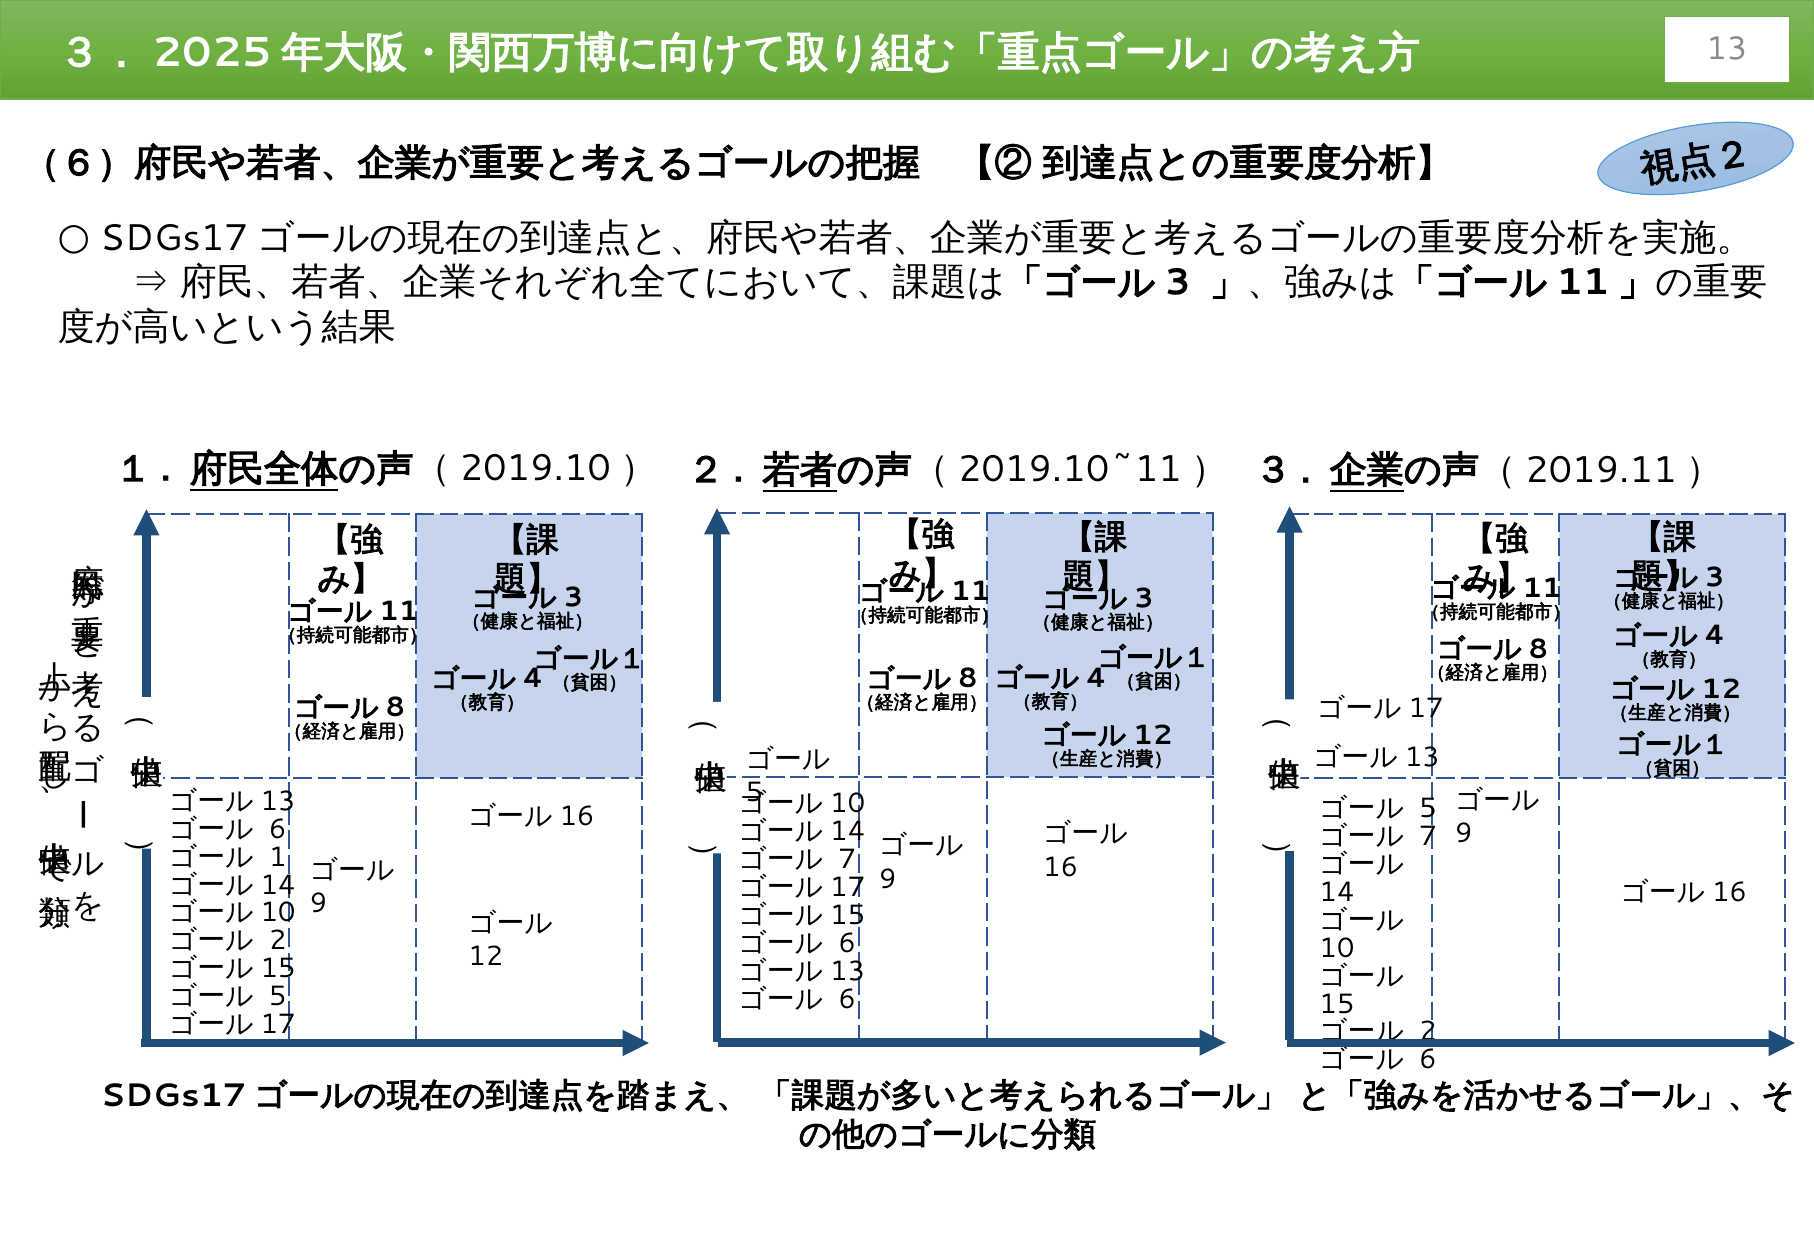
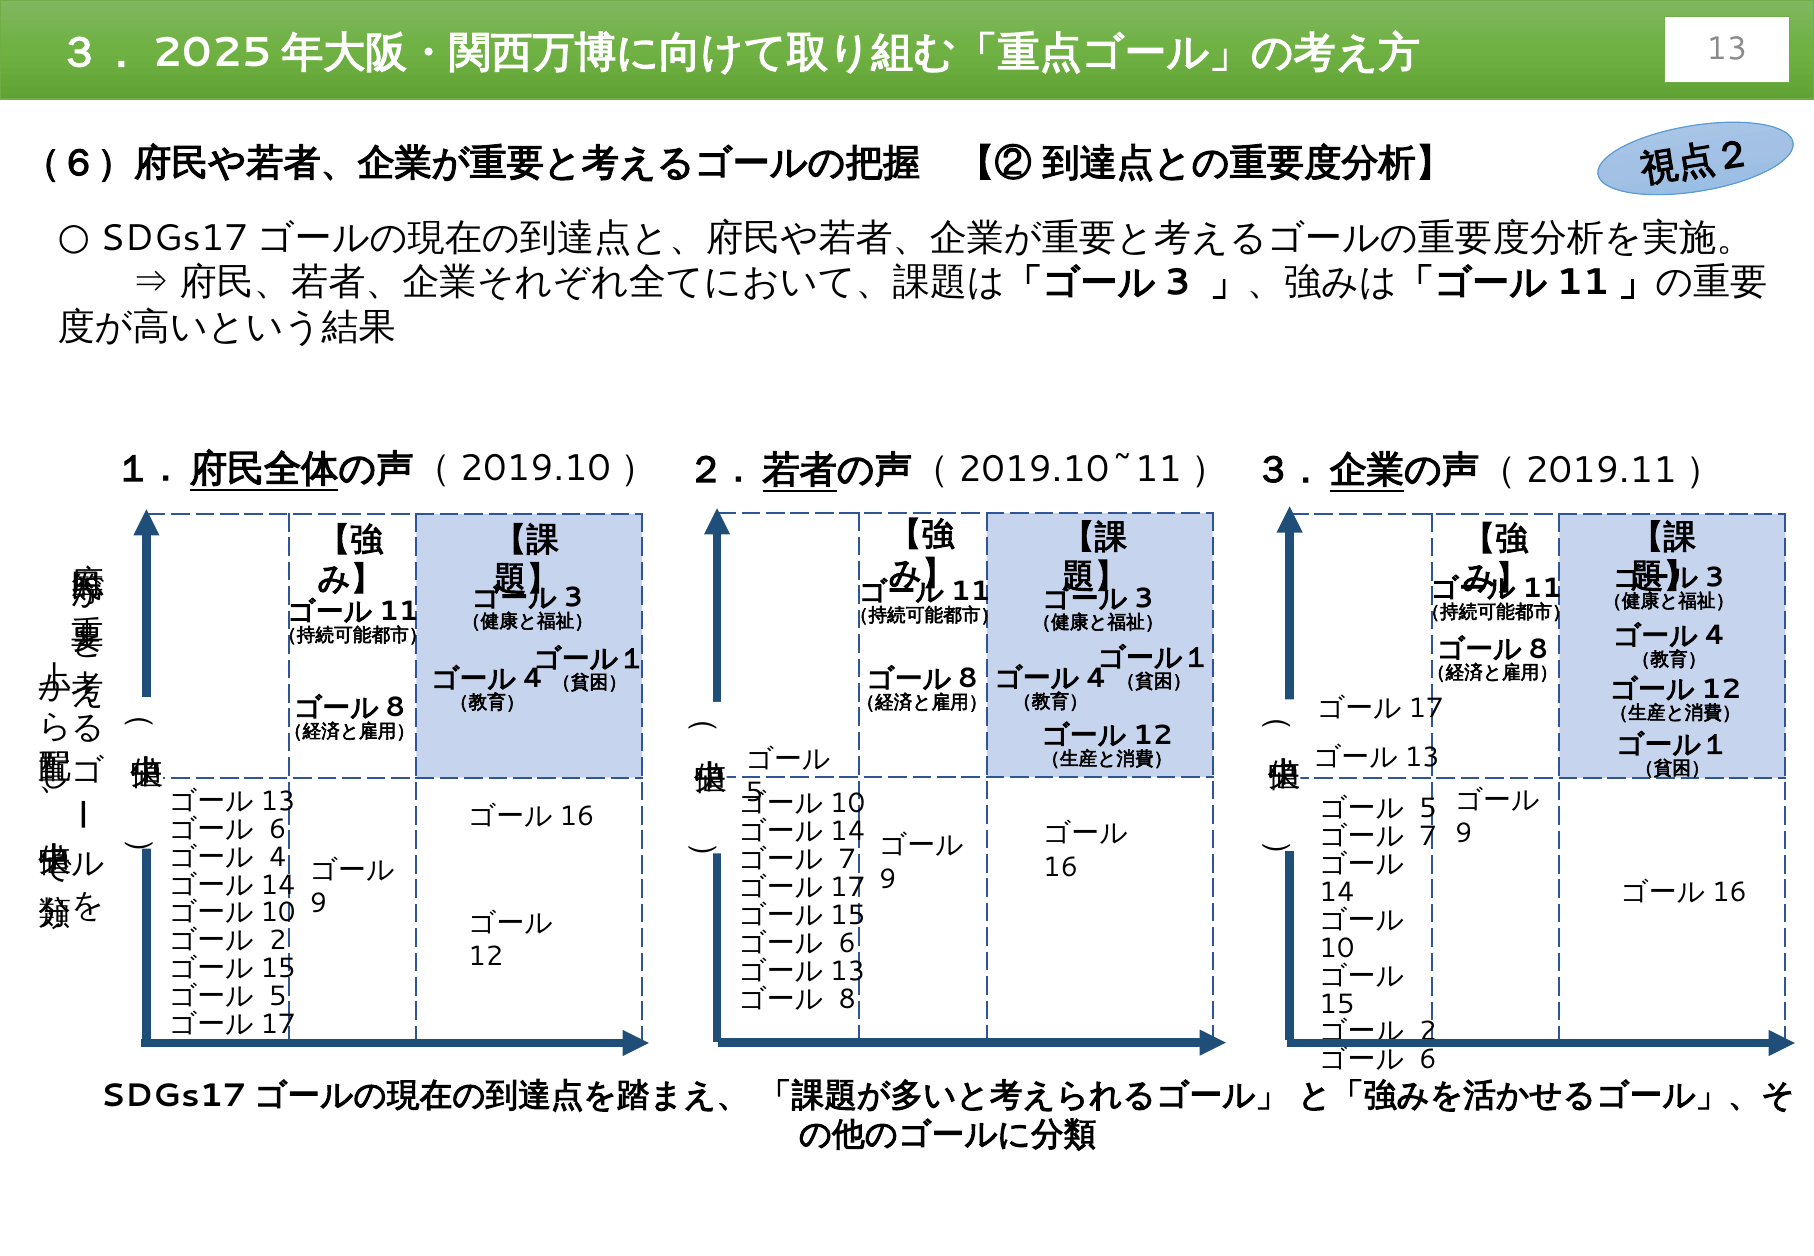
1: 1 -> 4 (278, 857)
6: 6 -> 8 (847, 999)
